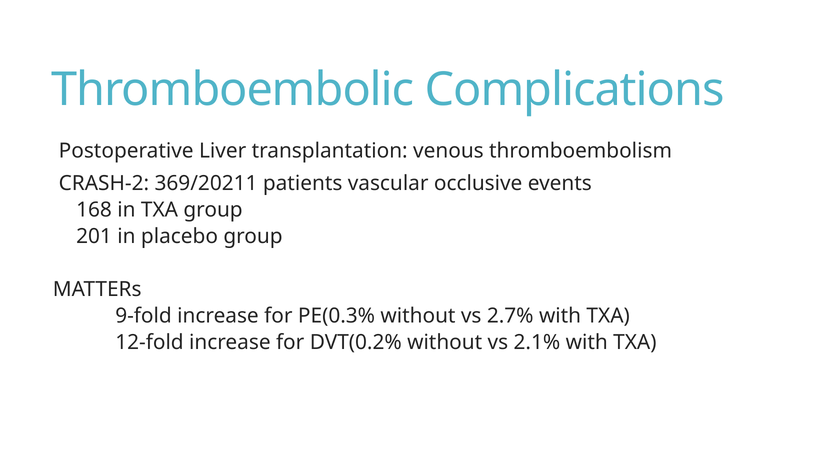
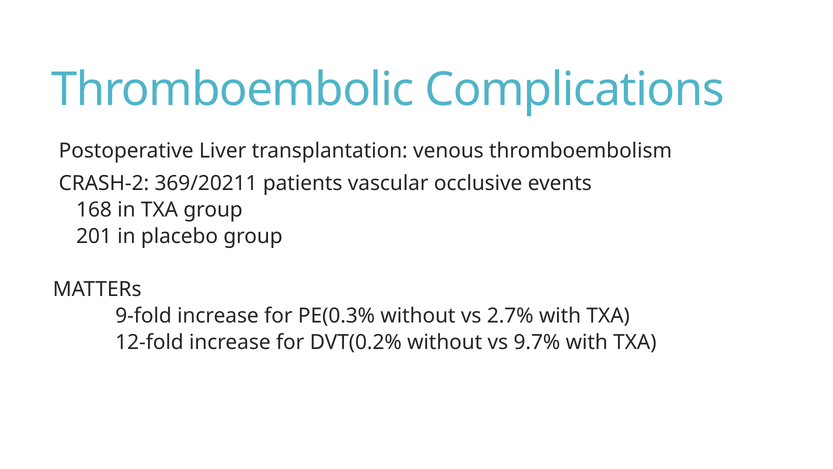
2.1%: 2.1% -> 9.7% (537, 342)
